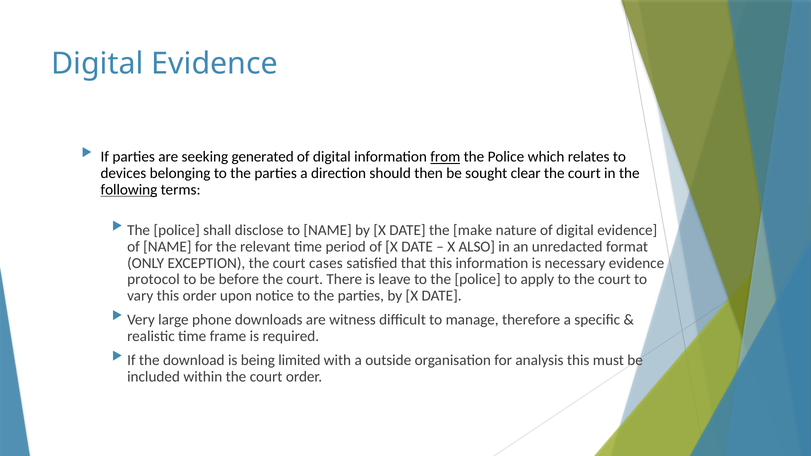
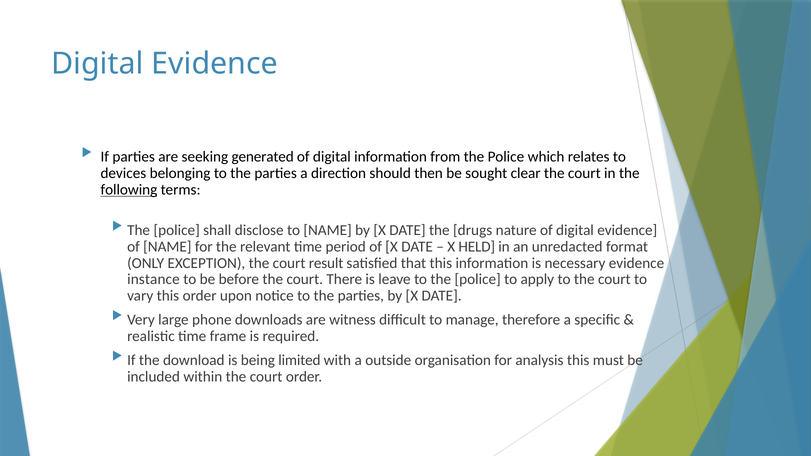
from underline: present -> none (445, 157)
make: make -> drugs (473, 230)
ALSO: ALSO -> HELD (477, 247)
cases: cases -> result (326, 263)
protocol: protocol -> instance (153, 280)
